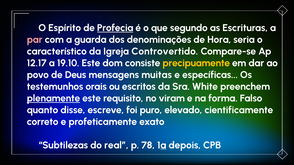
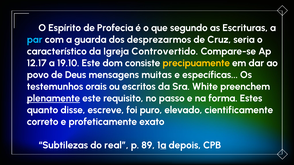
Profecia underline: present -> none (115, 28)
par colour: pink -> light blue (35, 40)
denominações: denominações -> desprezarmos (159, 40)
Hora: Hora -> Cruz (219, 40)
viram: viram -> passo (172, 98)
Falso: Falso -> Estes (251, 98)
78: 78 -> 89 (148, 145)
